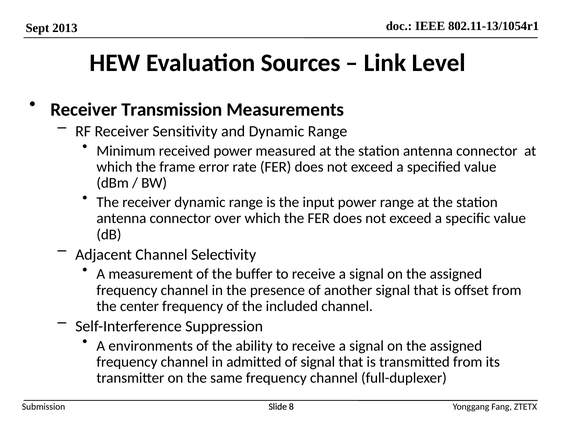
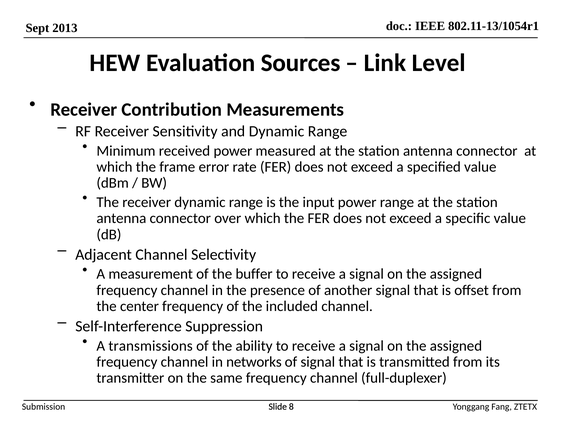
Transmission: Transmission -> Contribution (172, 110)
environments: environments -> transmissions (151, 346)
admitted: admitted -> networks (254, 362)
